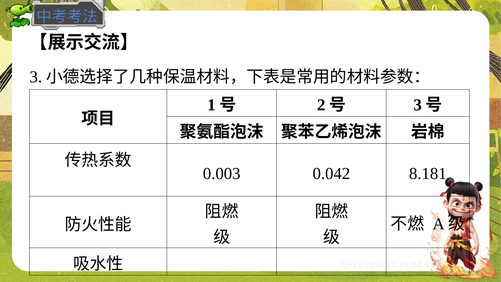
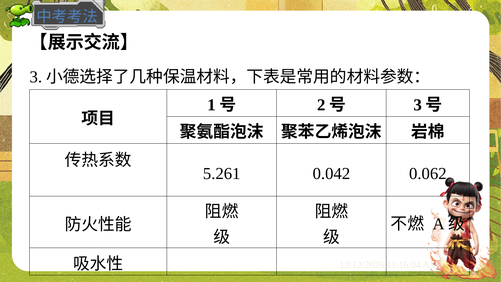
0.003: 0.003 -> 5.261 (222, 173)
8.181: 8.181 -> 0.062 (428, 173)
